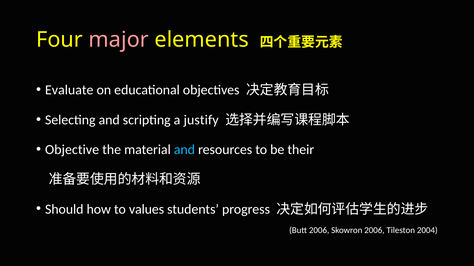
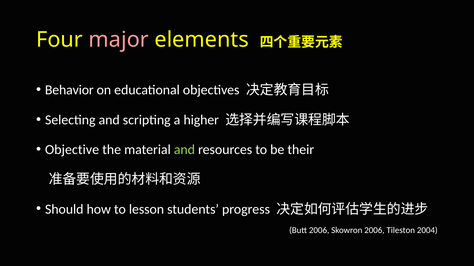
Evaluate: Evaluate -> Behavior (69, 90)
justify: justify -> higher (201, 120)
and colour: light blue -> light green (184, 150)
values: values -> lesson (147, 210)
